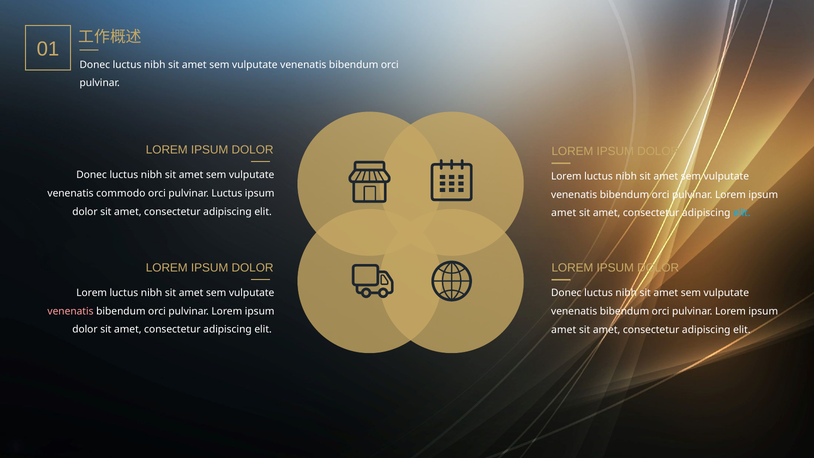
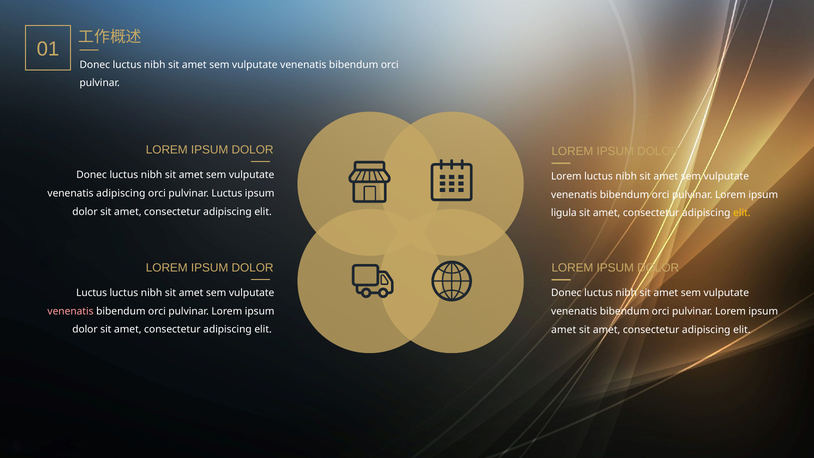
venenatis commodo: commodo -> adipiscing (121, 193)
amet: amet -> ligula (564, 213)
elit colour: light blue -> yellow (742, 213)
Lorem: Lorem -> Luctus (92, 293)
